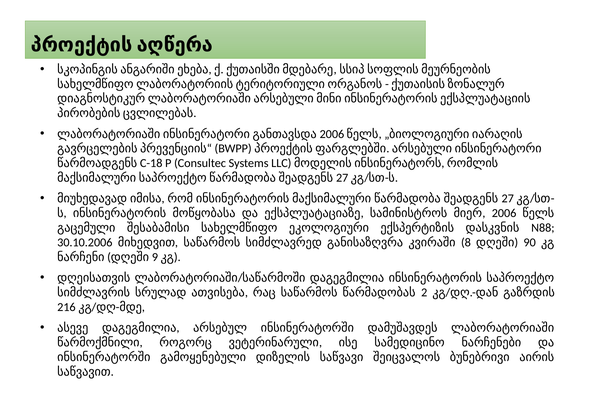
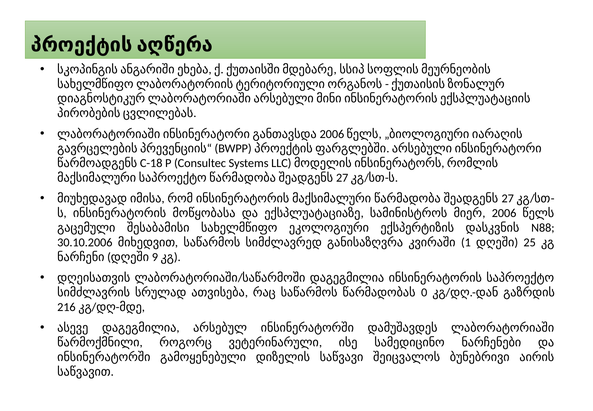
8: 8 -> 1 (466, 242)
90: 90 -> 25 (530, 242)
2: 2 -> 0 (424, 292)
